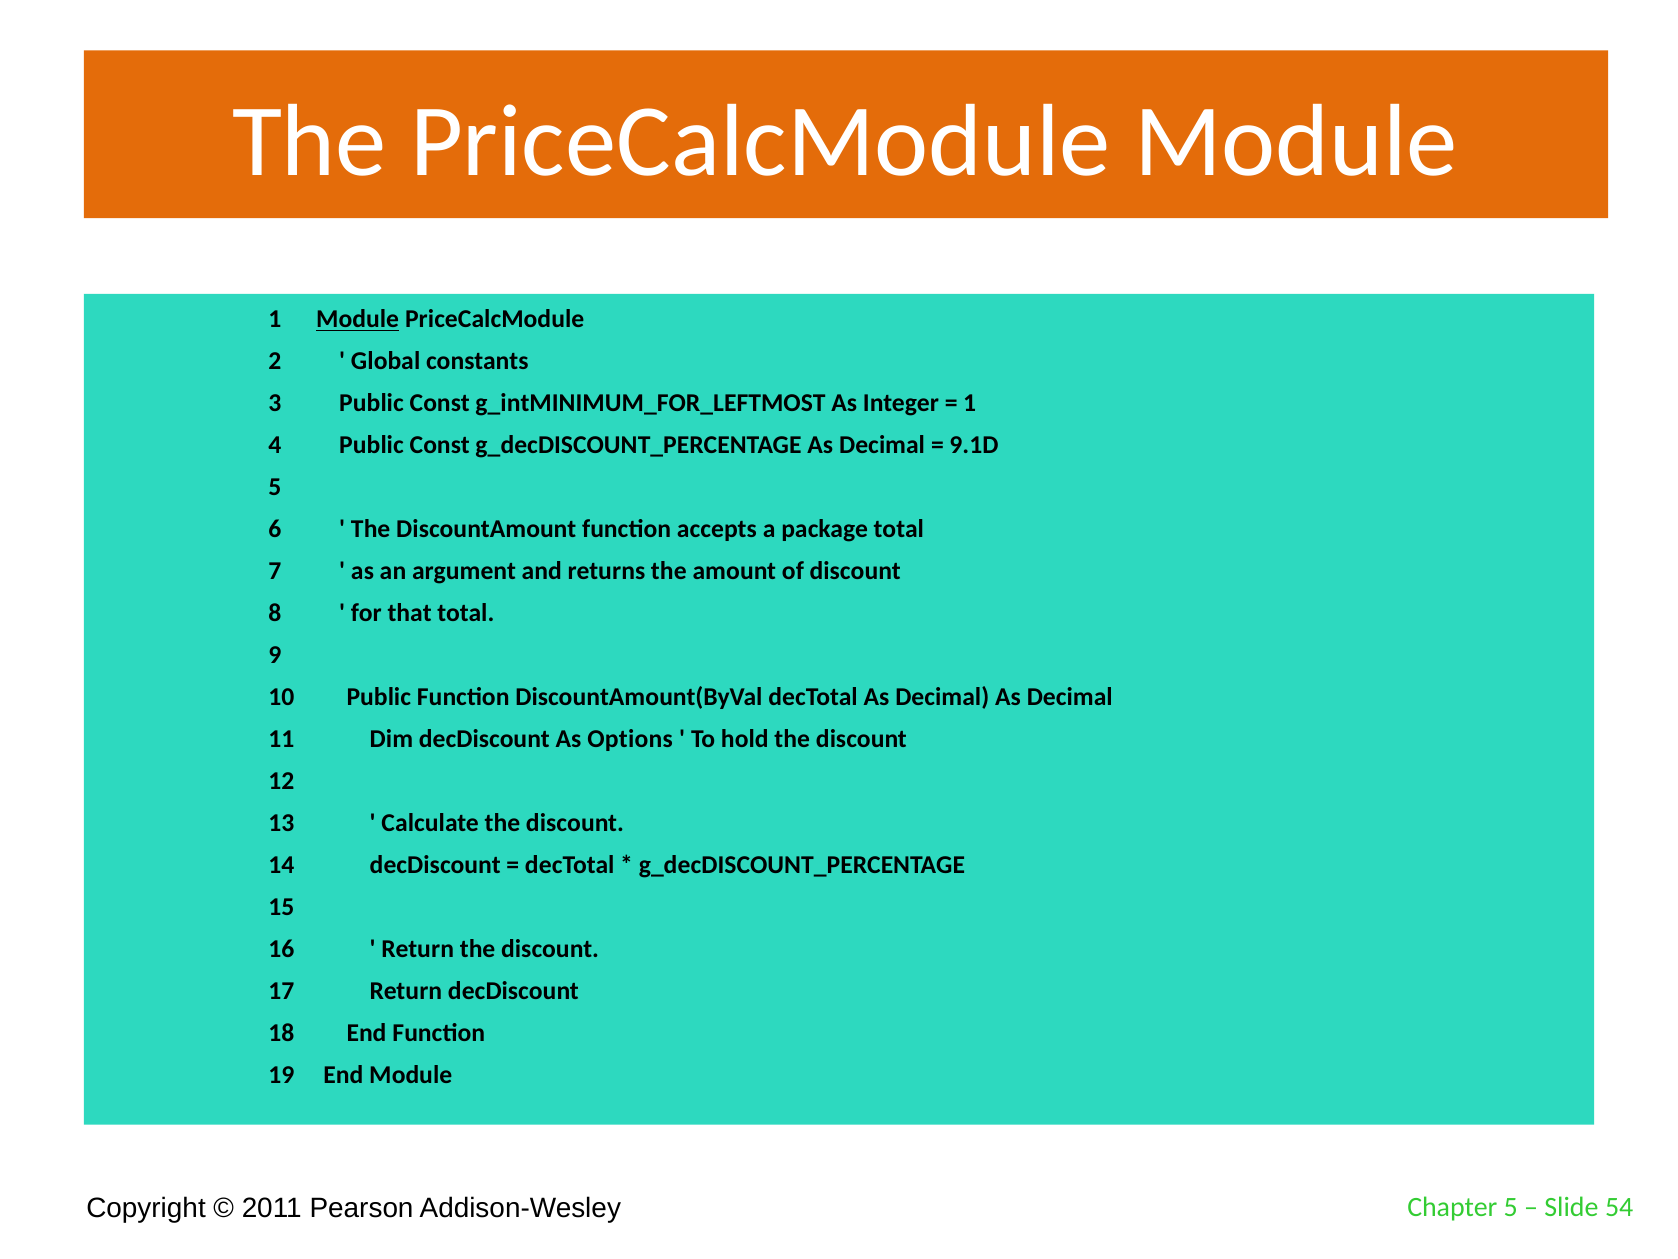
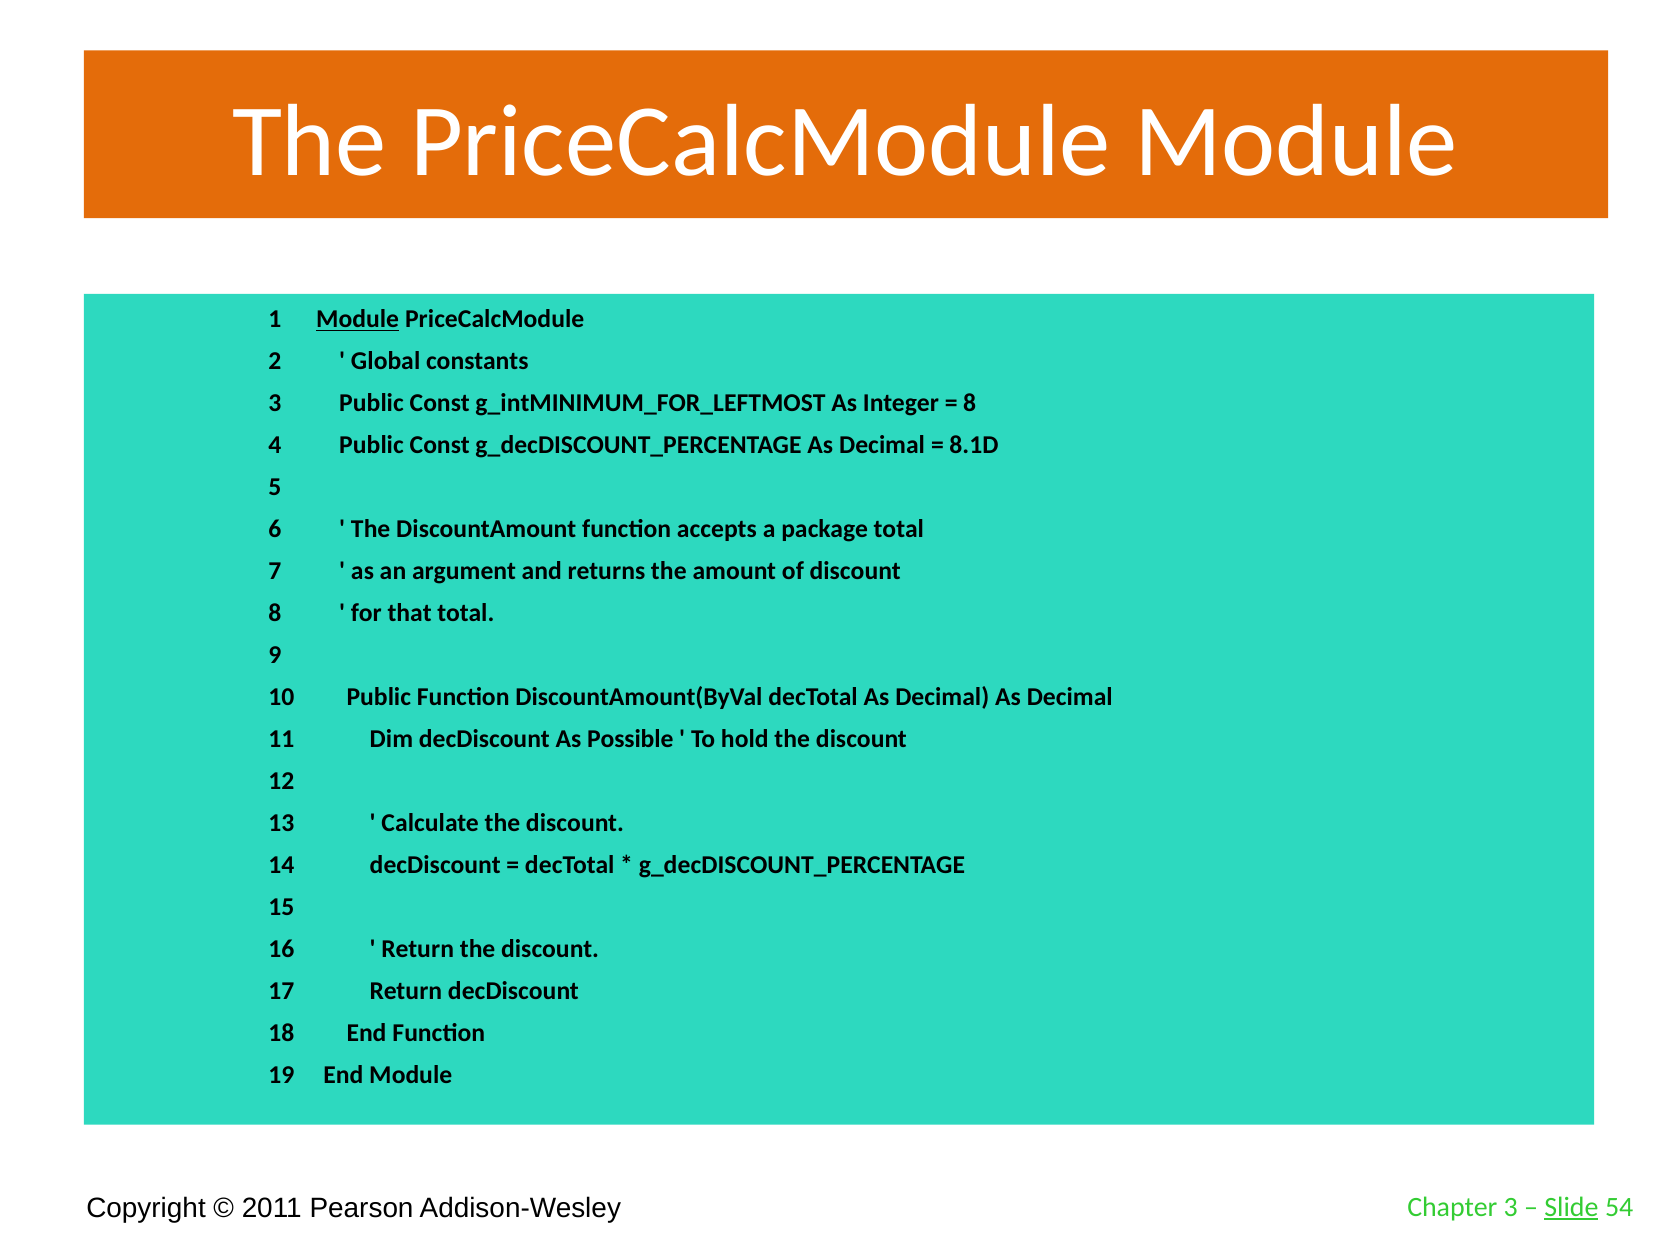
1: 1 -> 8 (970, 403)
9.1D: 9.1D -> 8.1D (974, 445)
Options: Options -> Possible (630, 739)
Chapter 5: 5 -> 3 (1511, 1207)
Slide underline: none -> present (1571, 1207)
